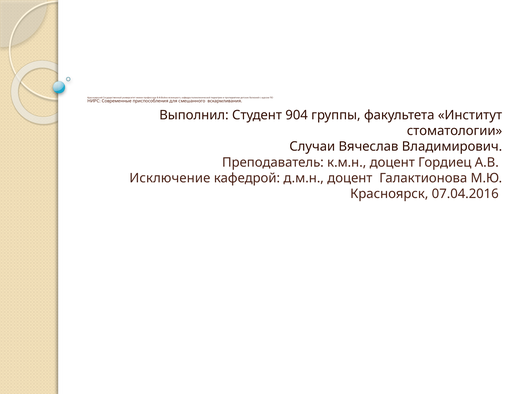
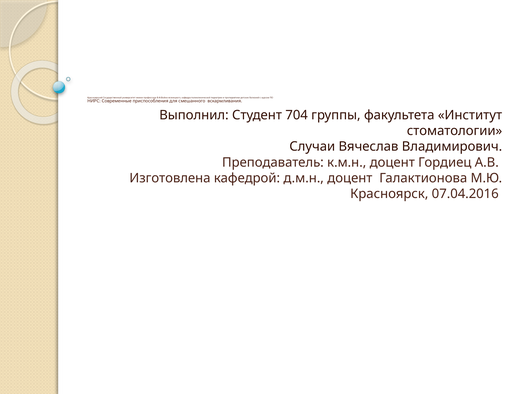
904: 904 -> 704 (297, 115)
Исключение: Исключение -> Изготовлена (170, 178)
